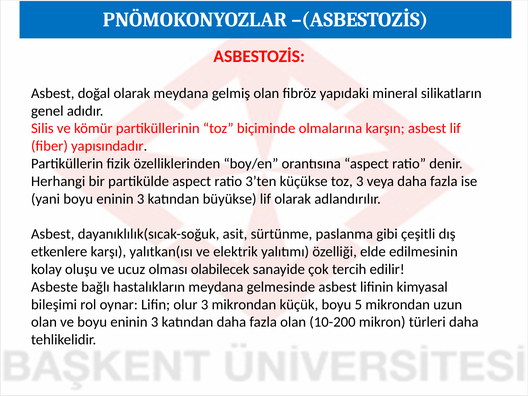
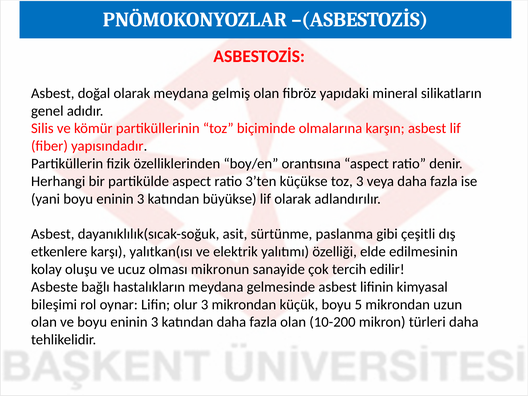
olabilecek: olabilecek -> mikronun (220, 269)
